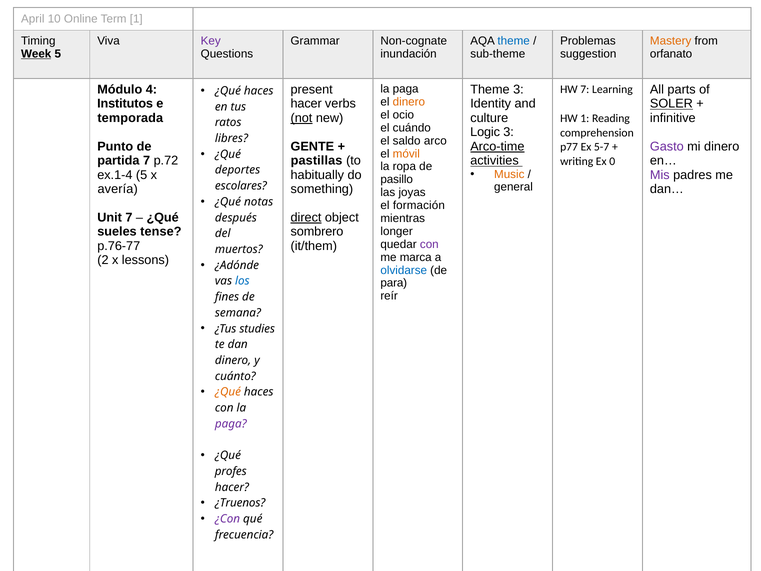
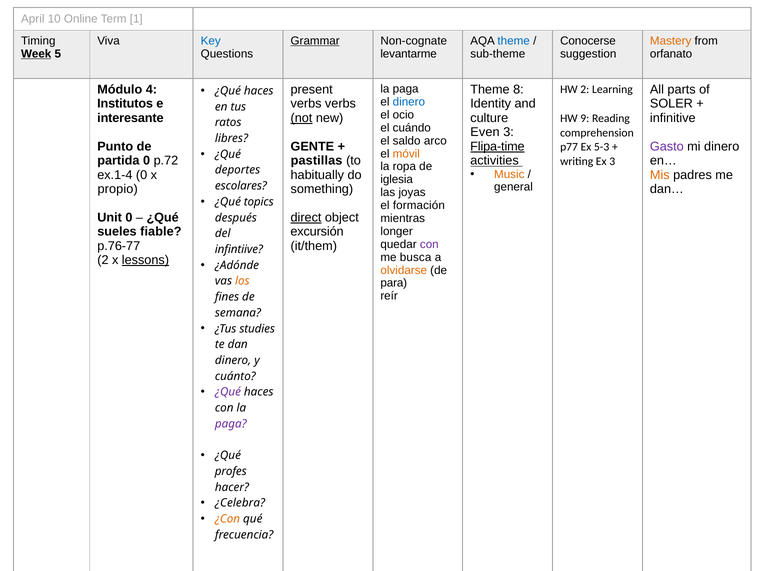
Key colour: purple -> blue (211, 41)
Grammar underline: none -> present (315, 41)
Problemas: Problemas -> Conocerse (588, 41)
inundación: inundación -> levantarme (409, 54)
Theme 3: 3 -> 8 (518, 90)
HW 7: 7 -> 2 (585, 90)
dinero colour: orange -> blue (409, 102)
hacer: hacer -> verbs (306, 104)
SOLER underline: present -> none (671, 104)
temporada: temporada -> interesante (130, 118)
HW 1: 1 -> 9 (585, 118)
Logic: Logic -> Even (485, 132)
Arco-time: Arco-time -> Flipa-time (497, 146)
5-7: 5-7 -> 5-3 (602, 147)
partida 7: 7 -> 0 (147, 161)
Ex 0: 0 -> 3 (612, 161)
ex.1-4 5: 5 -> 0 (142, 175)
Mis colour: purple -> orange (660, 175)
pasillo: pasillo -> iglesia (397, 179)
avería: avería -> propio (118, 189)
notas: notas -> topics (259, 202)
Unit 7: 7 -> 0 (129, 217)
tense: tense -> fiable (161, 232)
sombrero: sombrero -> excursión (317, 232)
muertos: muertos -> infintiive (239, 249)
marca: marca -> busca (416, 257)
lessons underline: none -> present (145, 260)
olvidarse colour: blue -> orange (404, 270)
los colour: blue -> orange (242, 281)
¿Qué colour: orange -> purple (228, 392)
¿Truenos: ¿Truenos -> ¿Celebra (240, 503)
¿Con colour: purple -> orange (228, 519)
